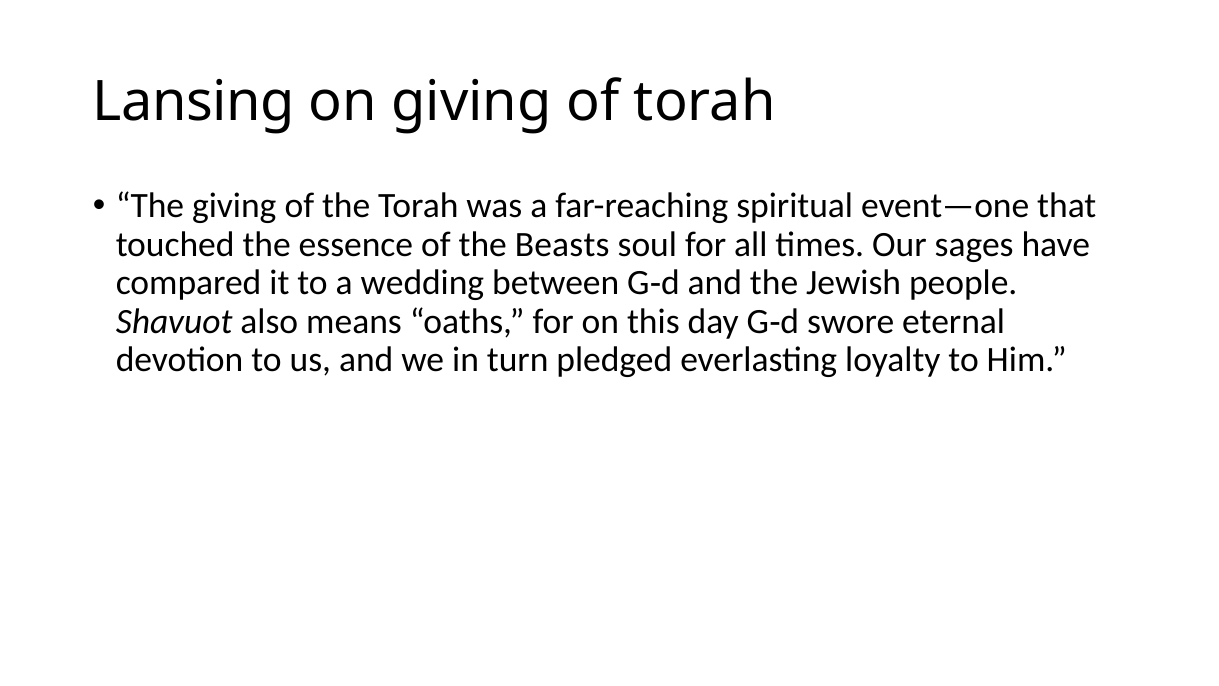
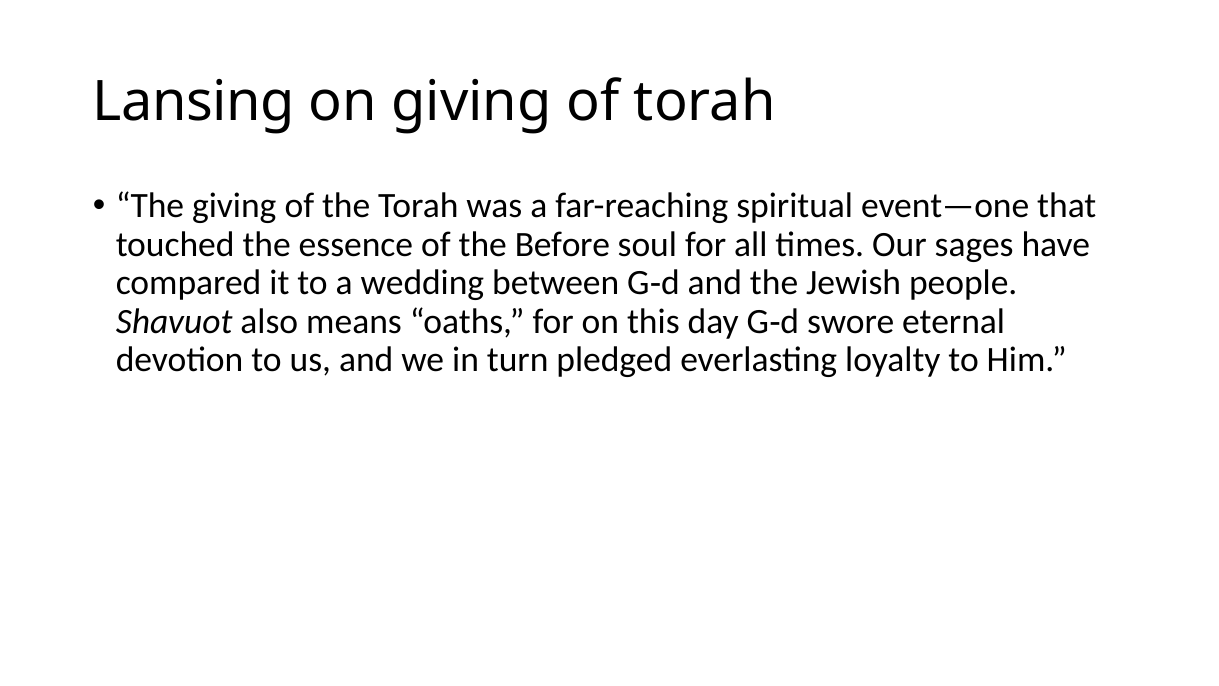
Beasts: Beasts -> Before (562, 245)
